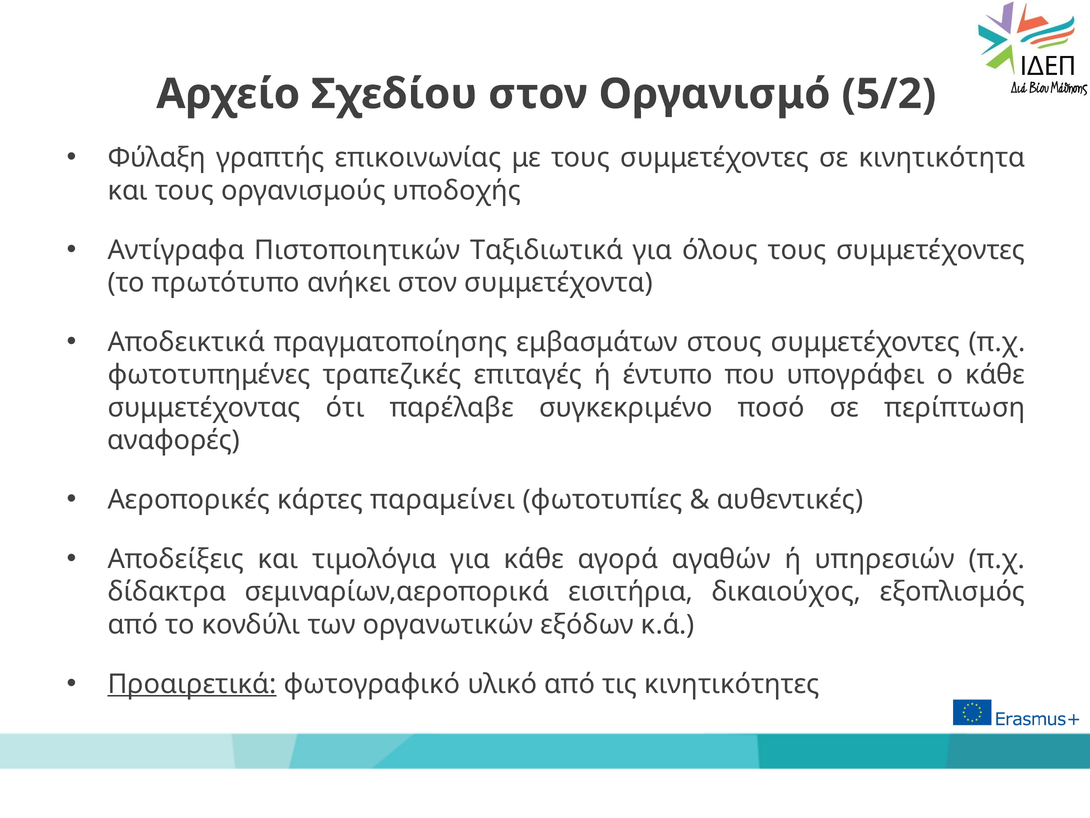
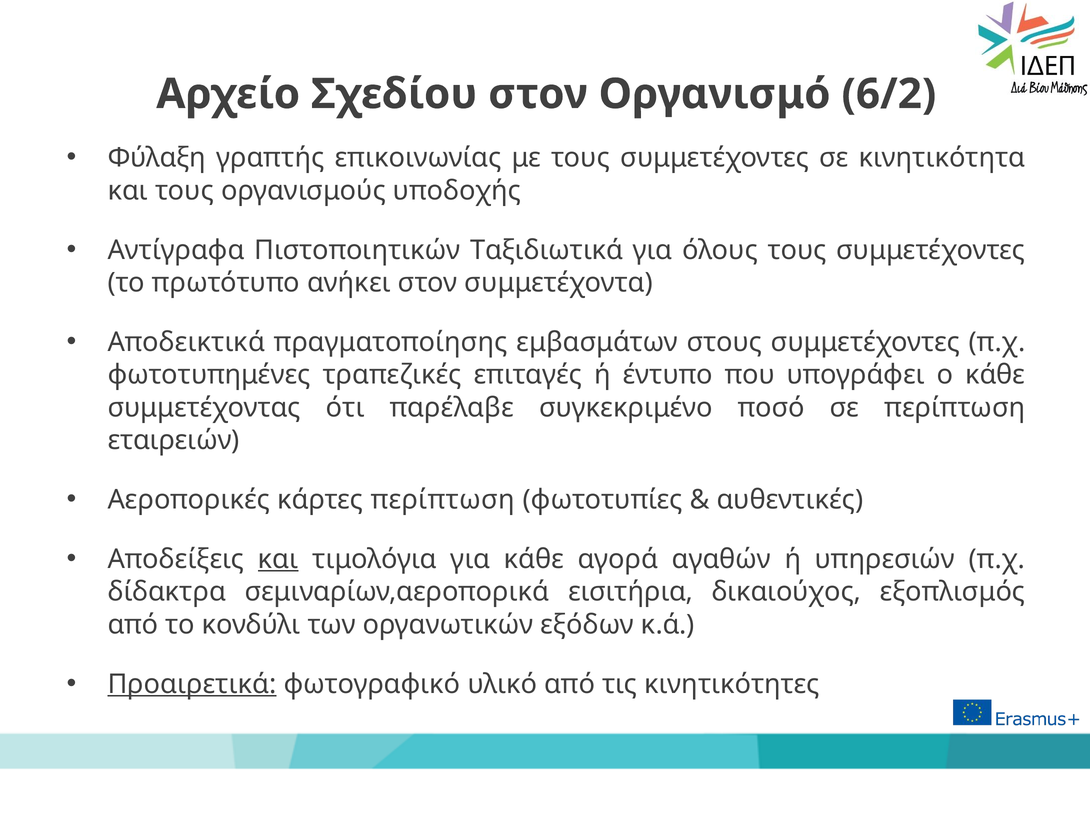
5/2: 5/2 -> 6/2 (889, 94)
αναφορές: αναφορές -> εταιρειών (174, 440)
κάρτες παραμείνει: παραμείνει -> περίπτωση (443, 499)
και underline: none -> present (278, 559)
